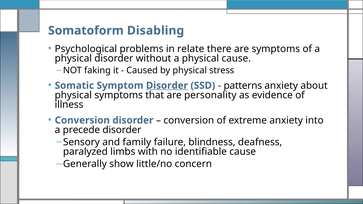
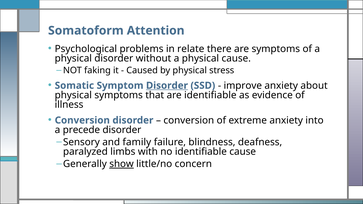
Disabling: Disabling -> Attention (156, 31)
patterns: patterns -> improve (243, 86)
are personality: personality -> identifiable (210, 95)
show underline: none -> present (122, 164)
